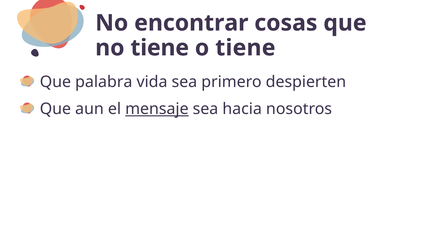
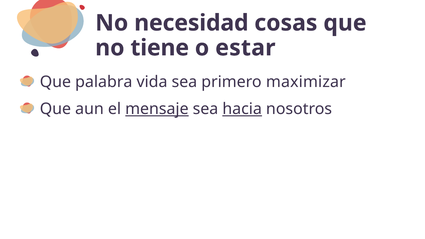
encontrar: encontrar -> necesidad (191, 23)
o tiene: tiene -> estar (245, 48)
despierten: despierten -> maximizar (306, 82)
hacia underline: none -> present (242, 109)
